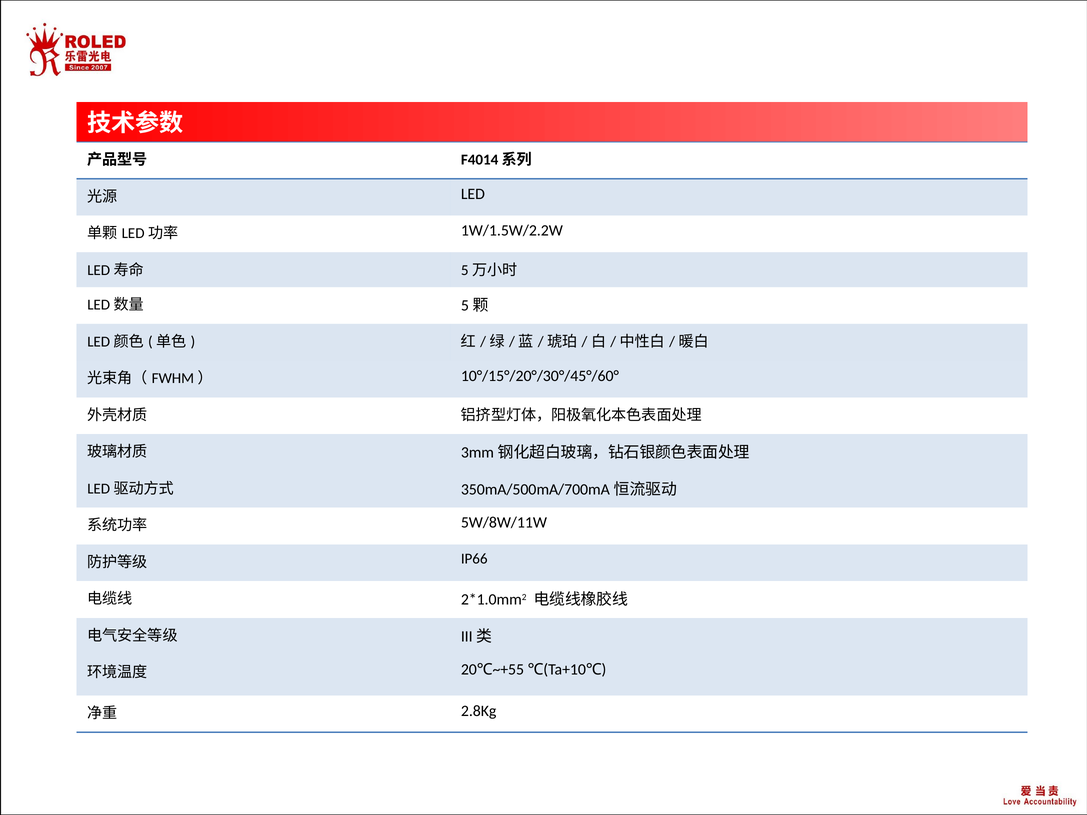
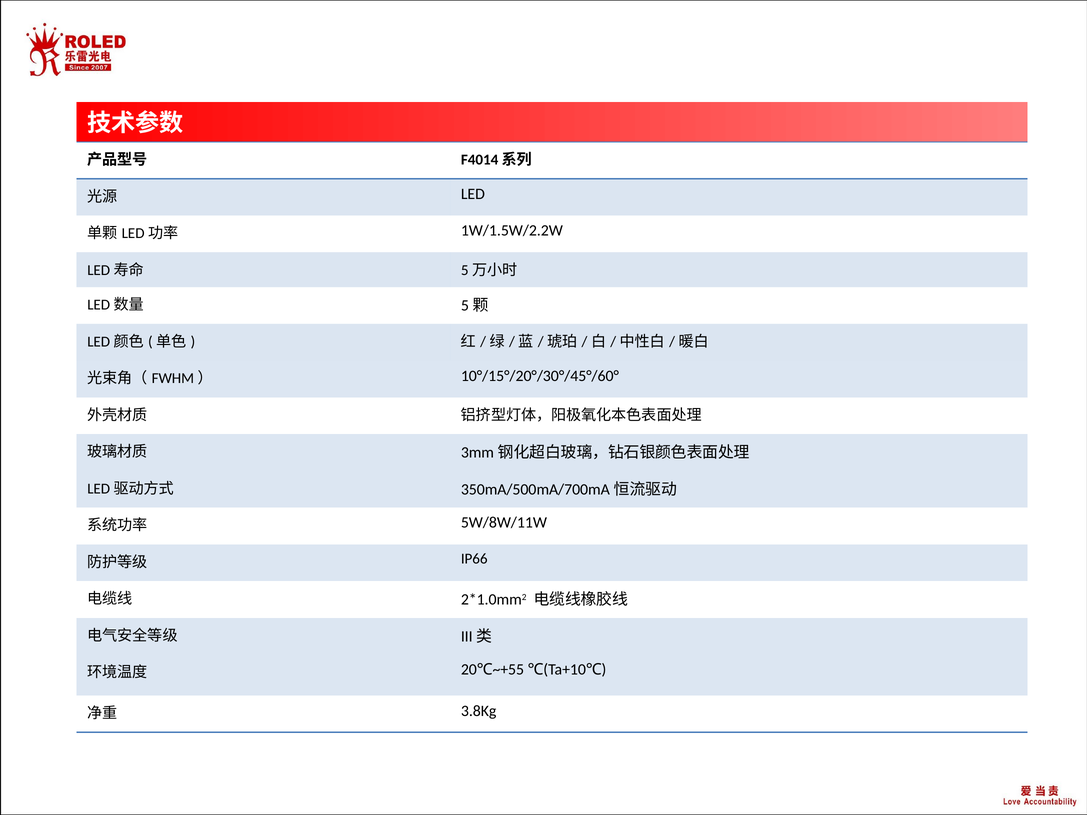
2.8Kg: 2.8Kg -> 3.8Kg (479, 711)
